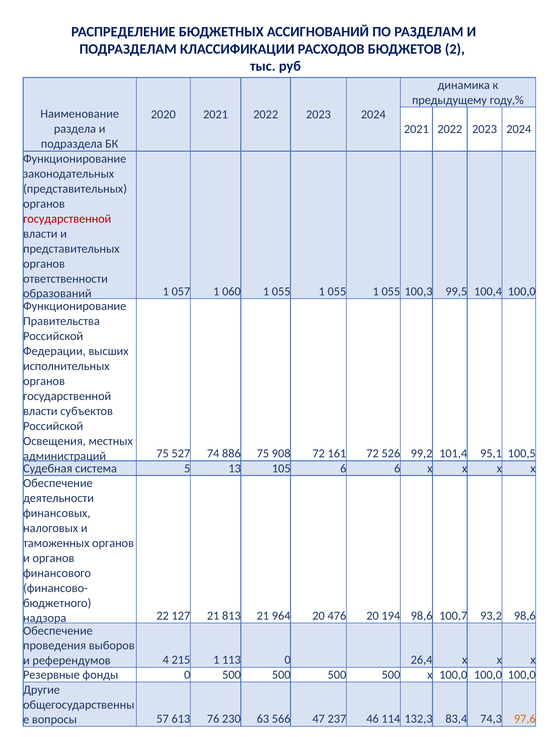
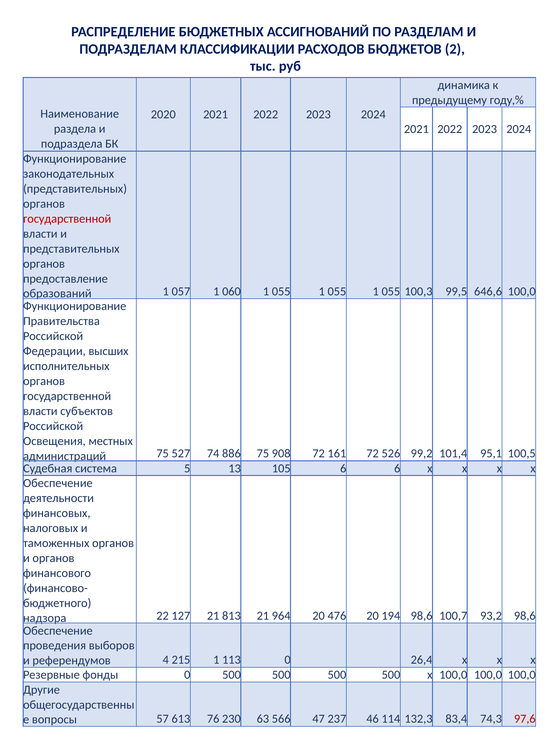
ответственности: ответственности -> предоставление (65, 279)
100,4: 100,4 -> 646,6 (488, 291)
97,6 colour: orange -> red (525, 719)
